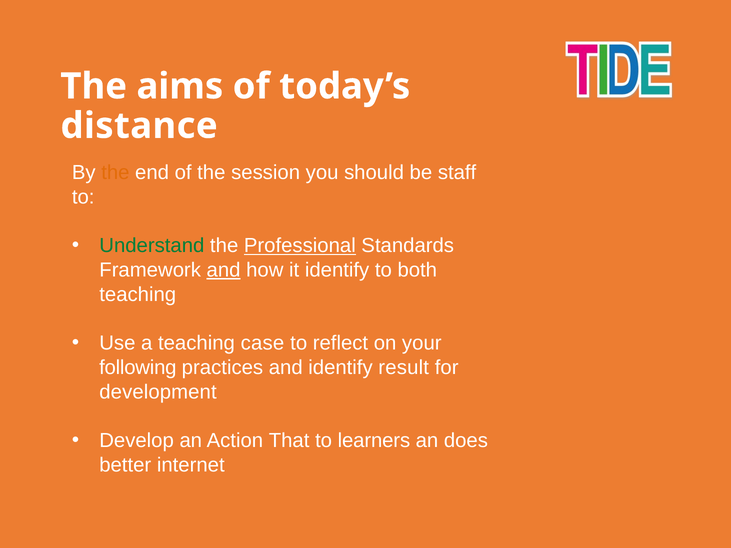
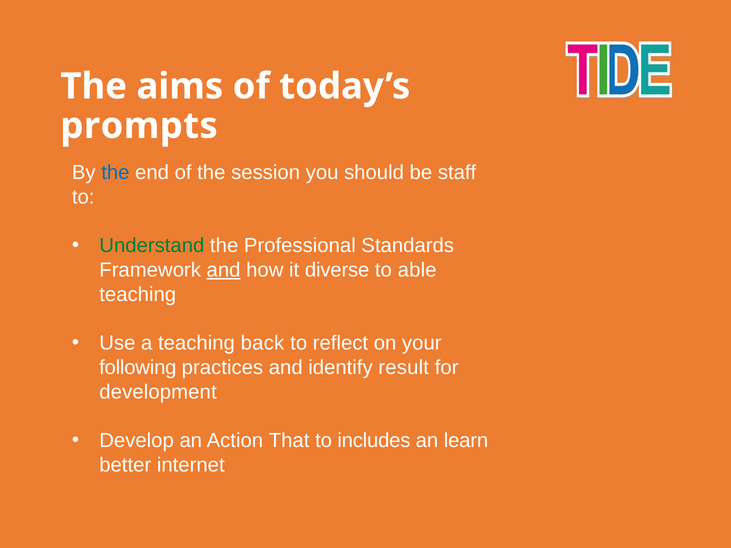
distance: distance -> prompts (139, 126)
the colour: orange -> blue (115, 173)
Professional underline: present -> none (300, 246)
it identify: identify -> diverse (337, 270)
both: both -> able (417, 270)
case: case -> back (262, 343)
learners: learners -> includes (374, 441)
does: does -> learn (466, 441)
